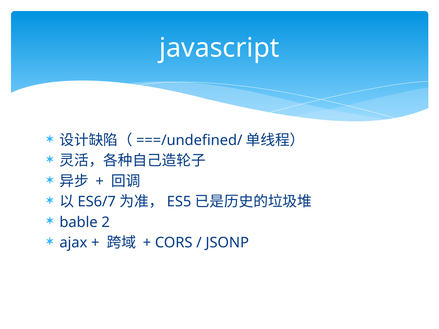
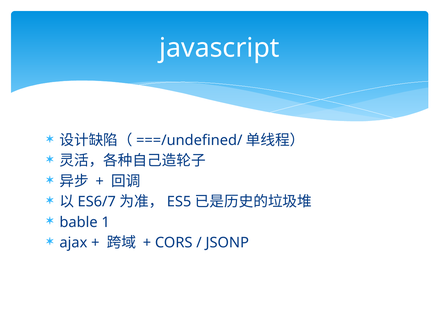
2: 2 -> 1 (106, 222)
